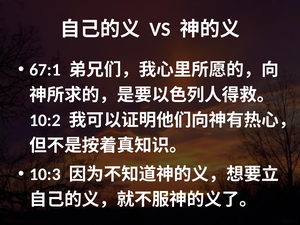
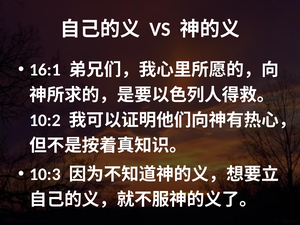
67:1: 67:1 -> 16:1 (45, 70)
